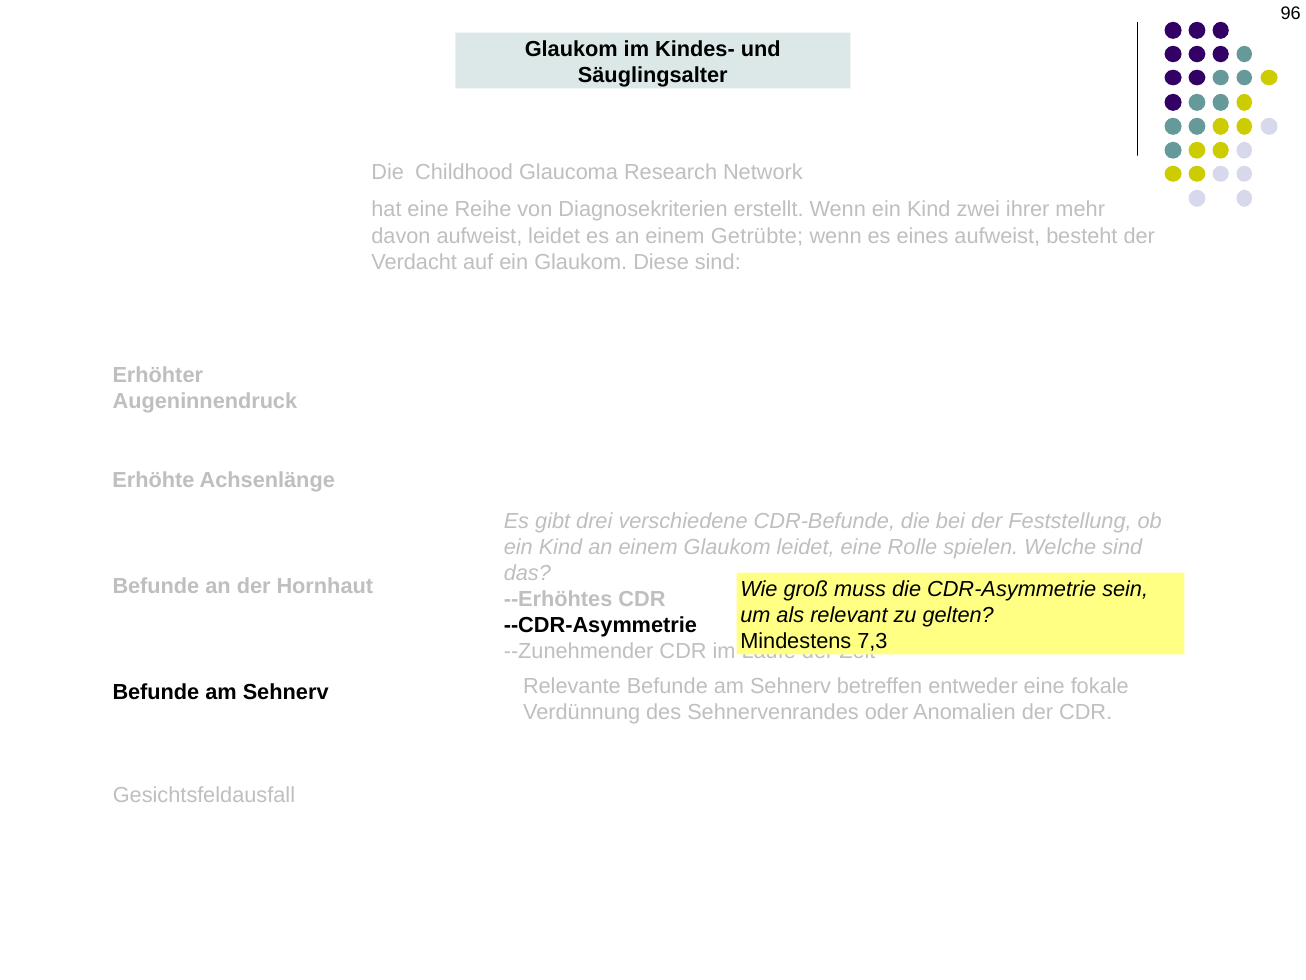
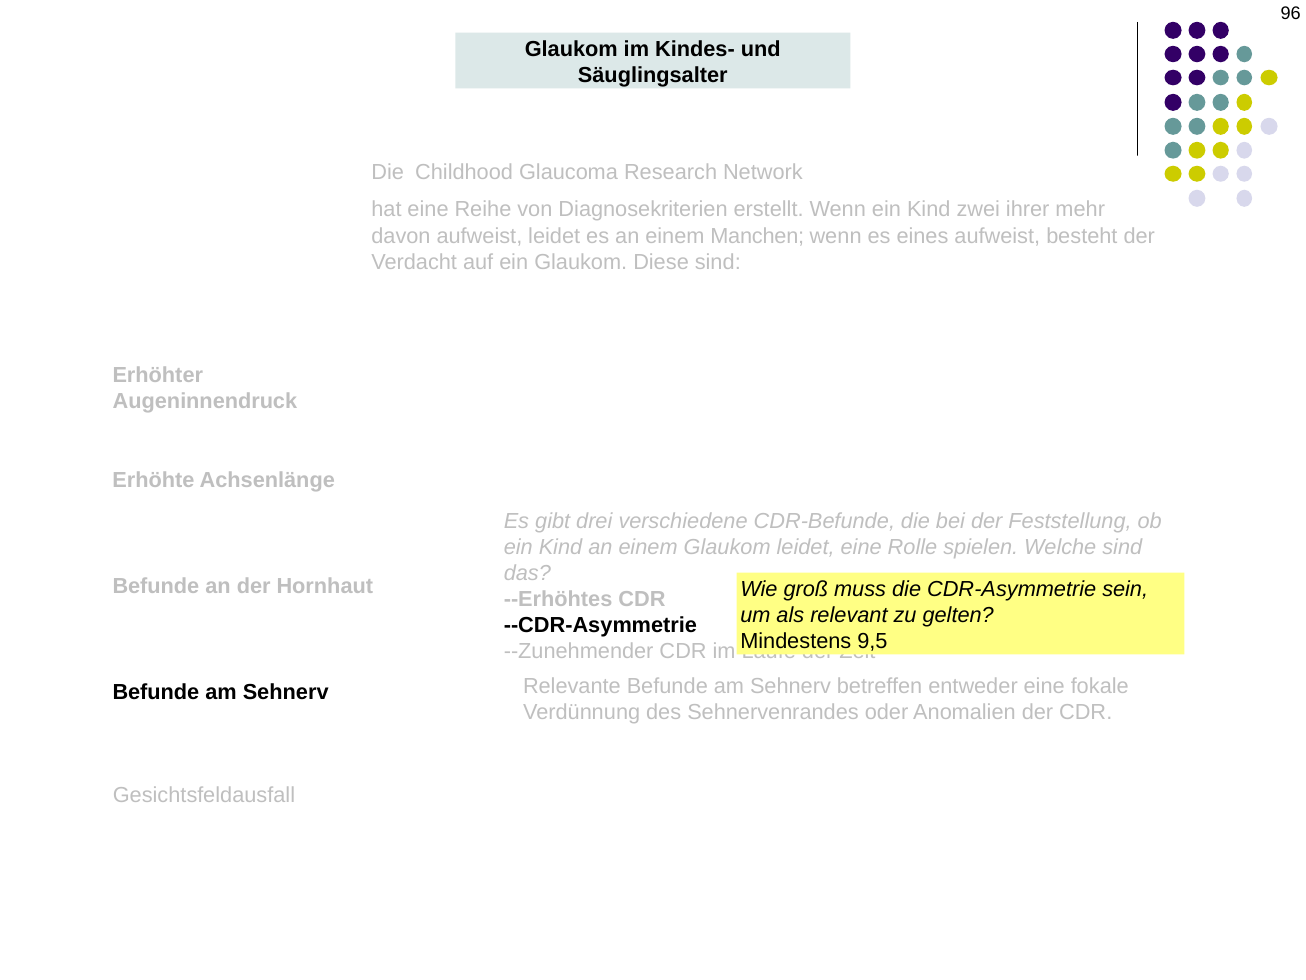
Getrübte: Getrübte -> Manchen (757, 236)
7,3: 7,3 -> 9,5 (872, 641)
